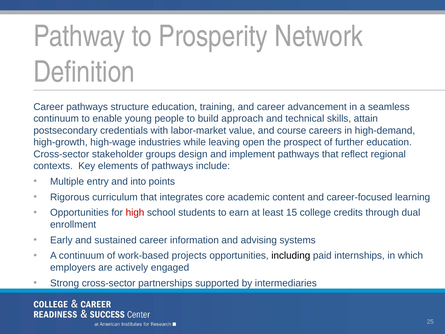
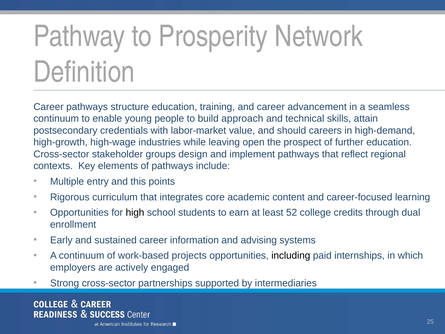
course: course -> should (292, 130)
into: into -> this (138, 181)
high colour: red -> black (135, 213)
15: 15 -> 52 (292, 213)
